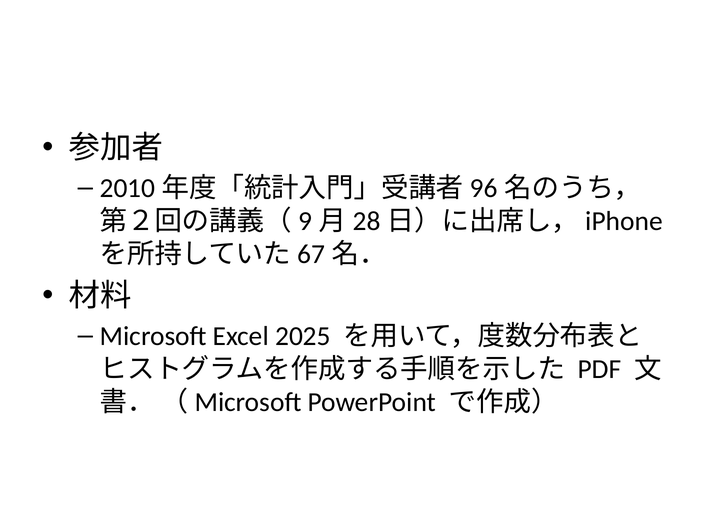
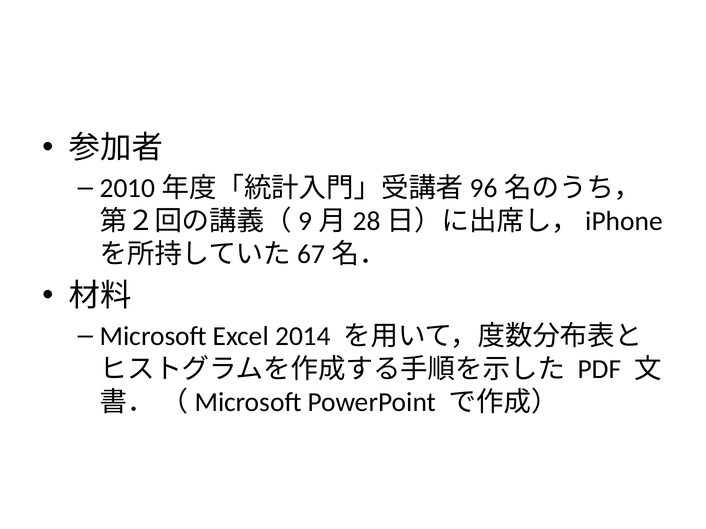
2025: 2025 -> 2014 (303, 337)
